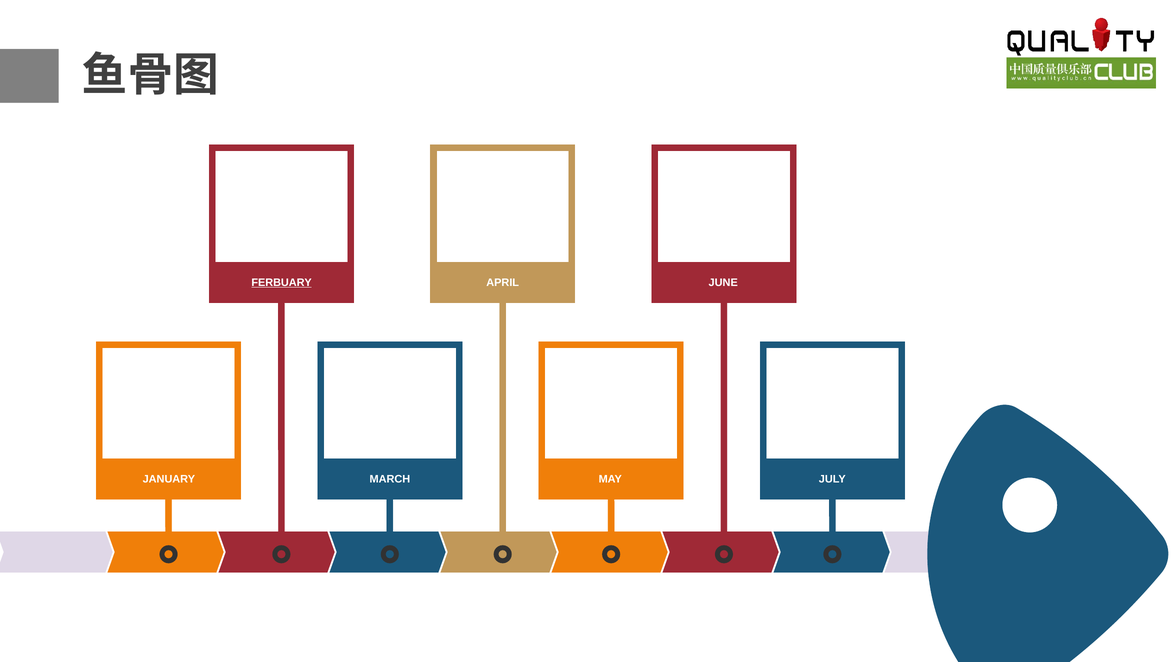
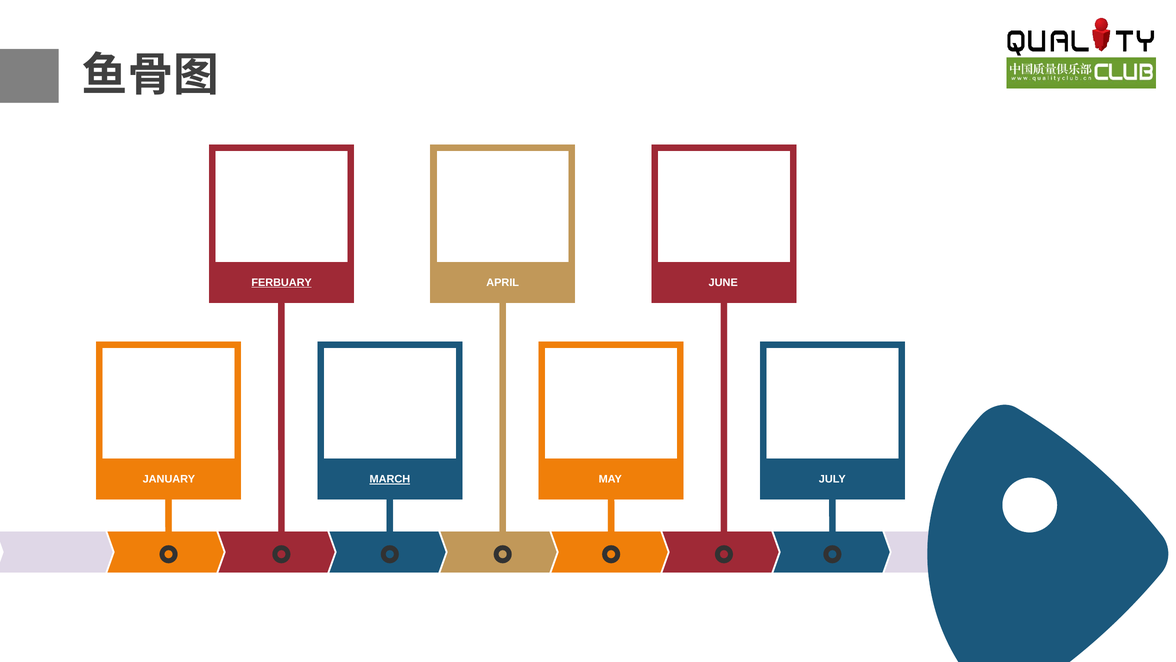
MARCH underline: none -> present (390, 479)
